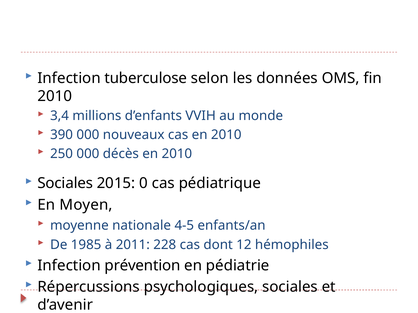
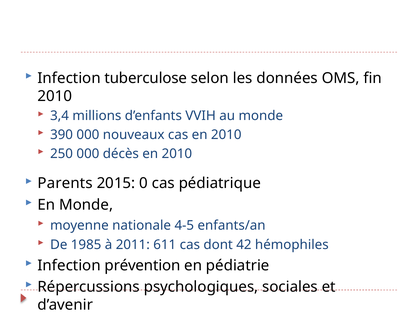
Sociales: Sociales -> Parents (65, 184)
En Moyen: Moyen -> Monde (86, 205)
228: 228 -> 611 (165, 245)
12: 12 -> 42 (244, 245)
